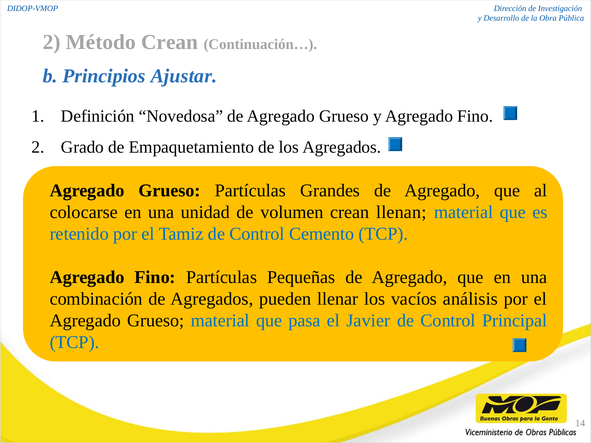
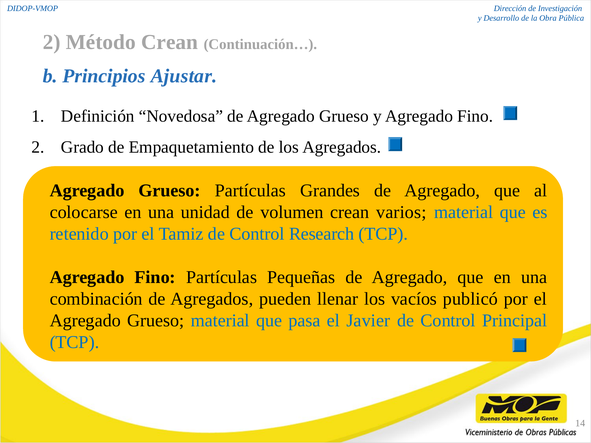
llenan: llenan -> varios (401, 212)
Cemento: Cemento -> Research (322, 234)
análisis: análisis -> publicó (470, 299)
